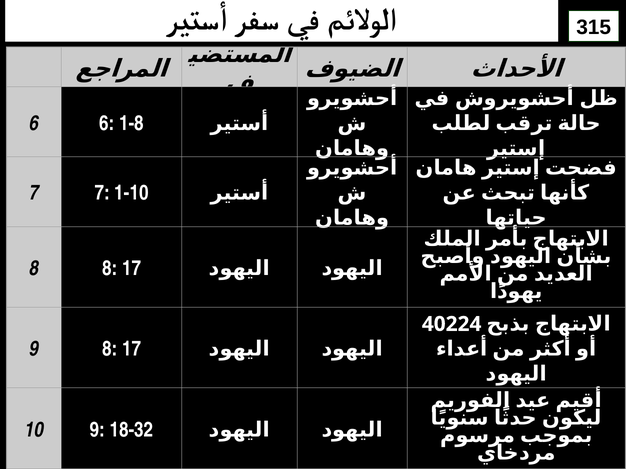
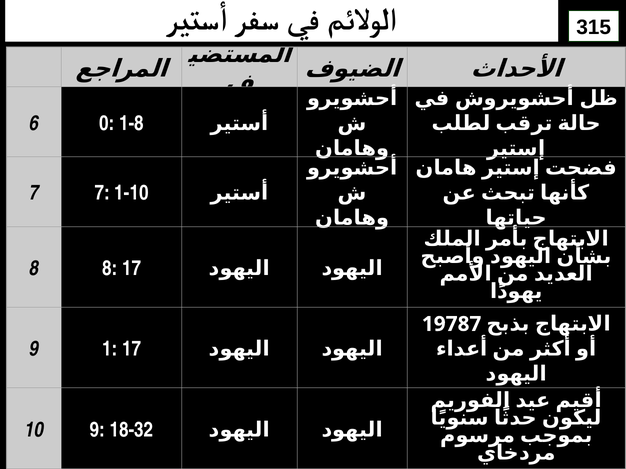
6 6: 6 -> 0 (107, 123)
40224: 40224 -> 19787 (452, 324)
9 8: 8 -> 1 (110, 349)
